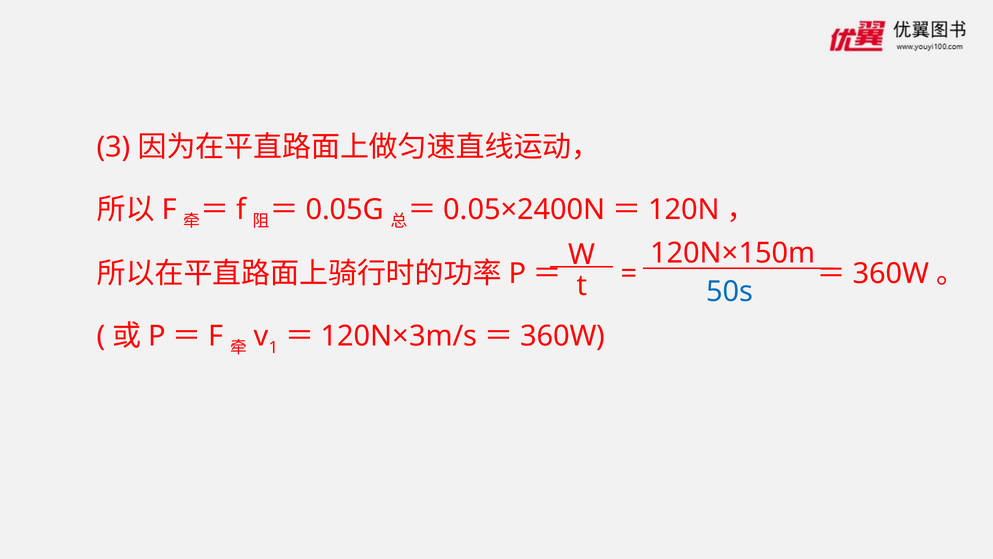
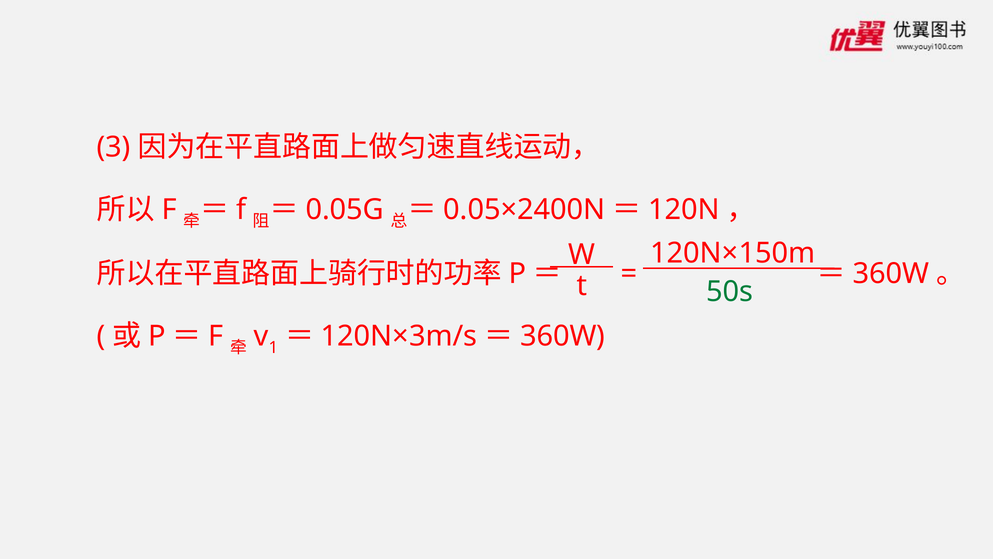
50s colour: blue -> green (730, 291)
